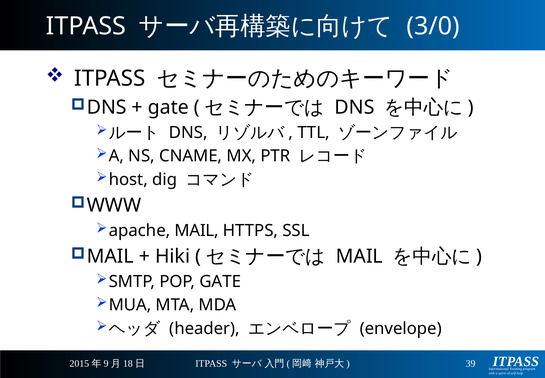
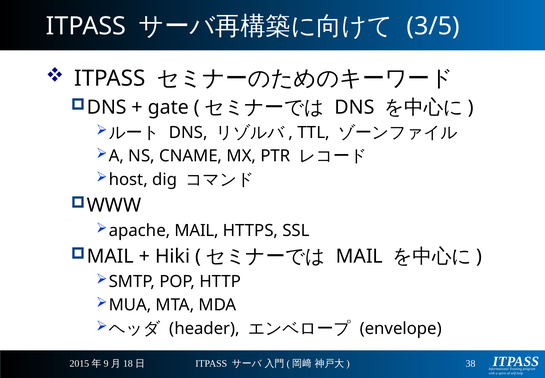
3/0: 3/0 -> 3/5 (433, 26)
POP GATE: GATE -> HTTP (220, 281)
39: 39 -> 38 (471, 363)
